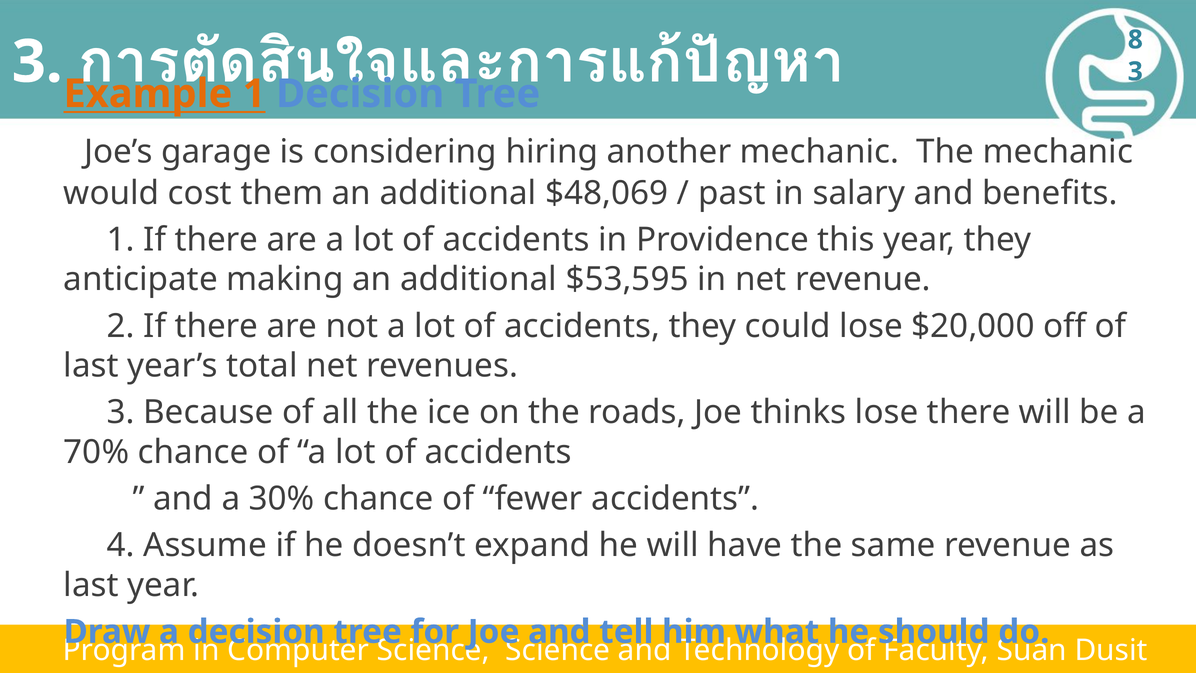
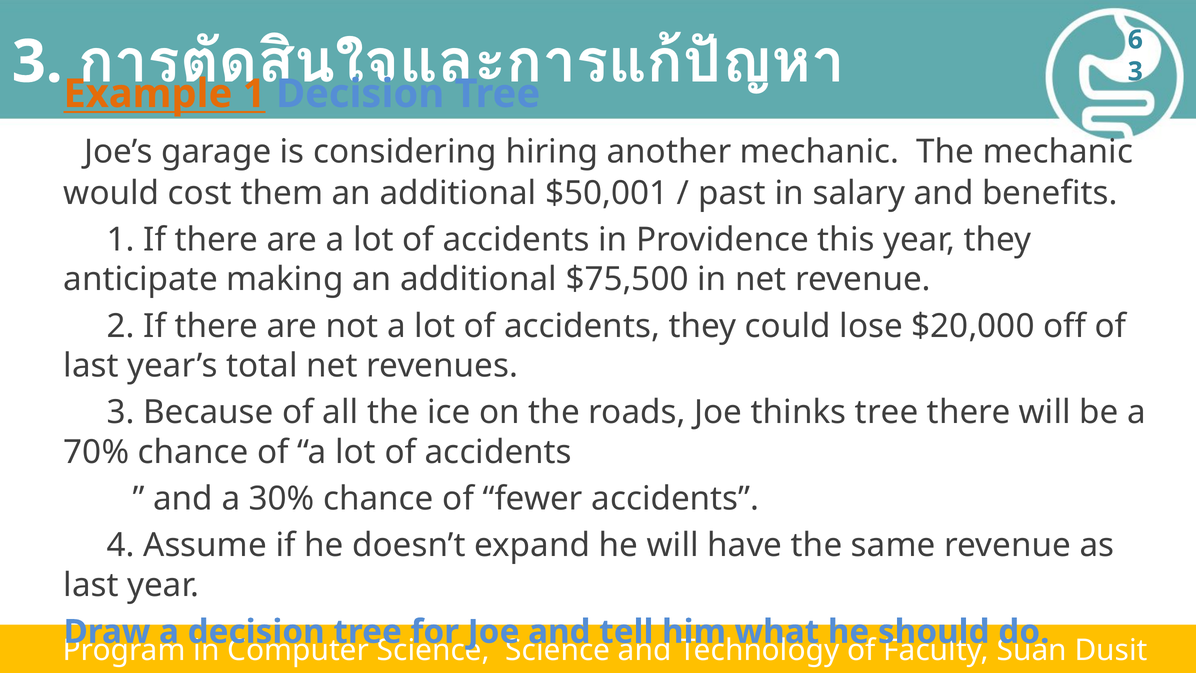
8: 8 -> 6 (1135, 40)
$48,069: $48,069 -> $50,001 (607, 193)
$53,595: $53,595 -> $75,500 (627, 279)
thinks lose: lose -> tree (887, 412)
